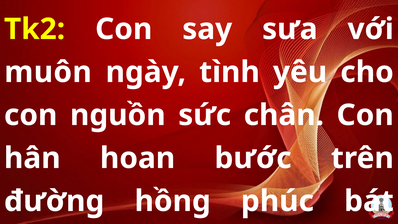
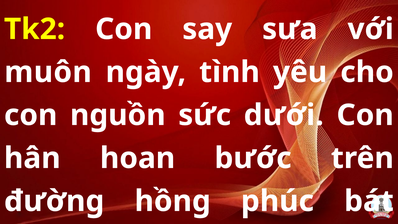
chân: chân -> dưới (284, 115)
